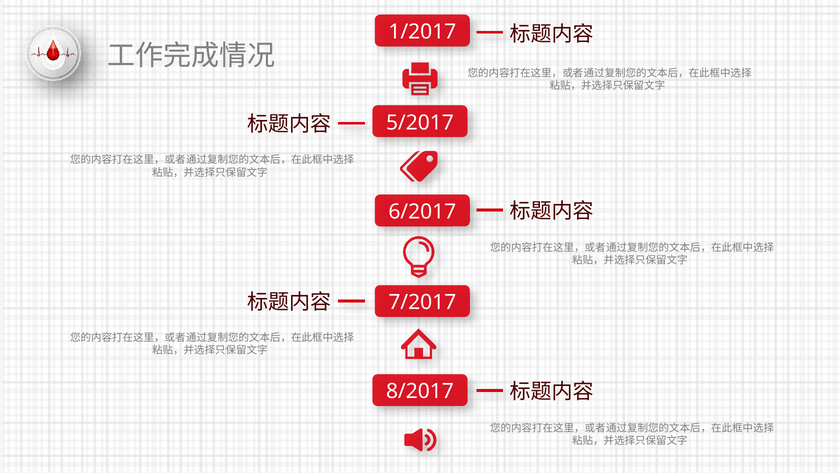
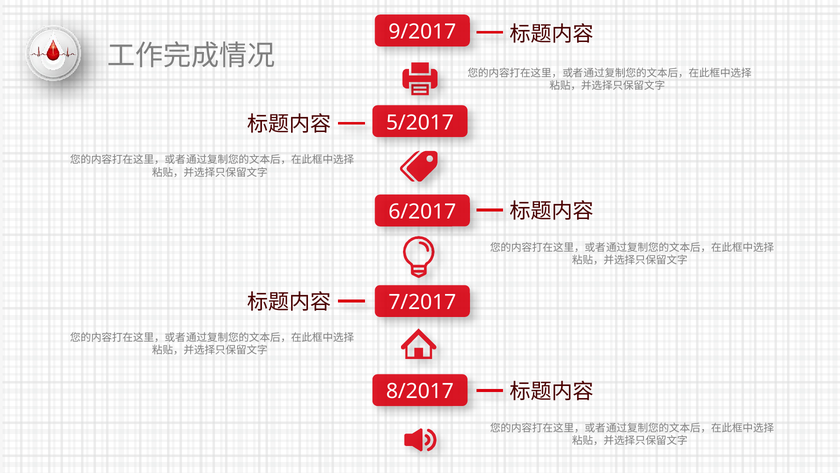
1/2017: 1/2017 -> 9/2017 (422, 32)
